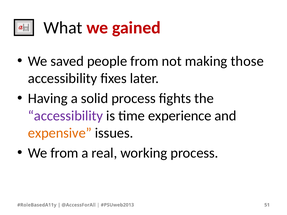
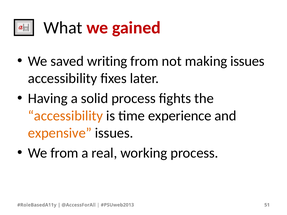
people: people -> writing (107, 61)
making those: those -> issues (247, 61)
accessibility colour: purple -> orange (65, 116)
